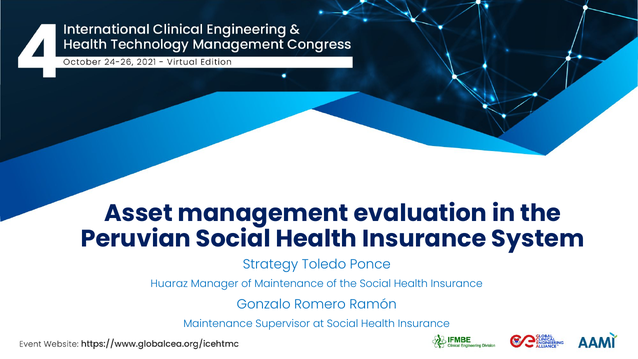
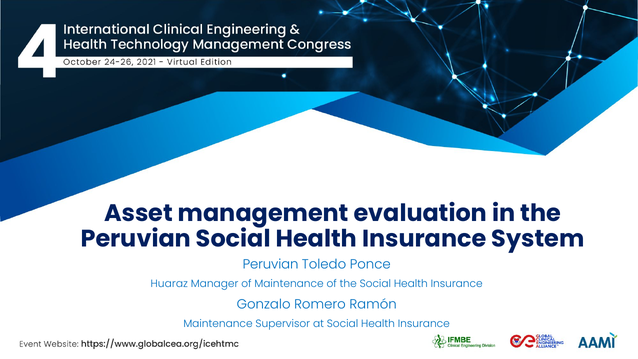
Strategy: Strategy -> Peruvian (271, 264)
